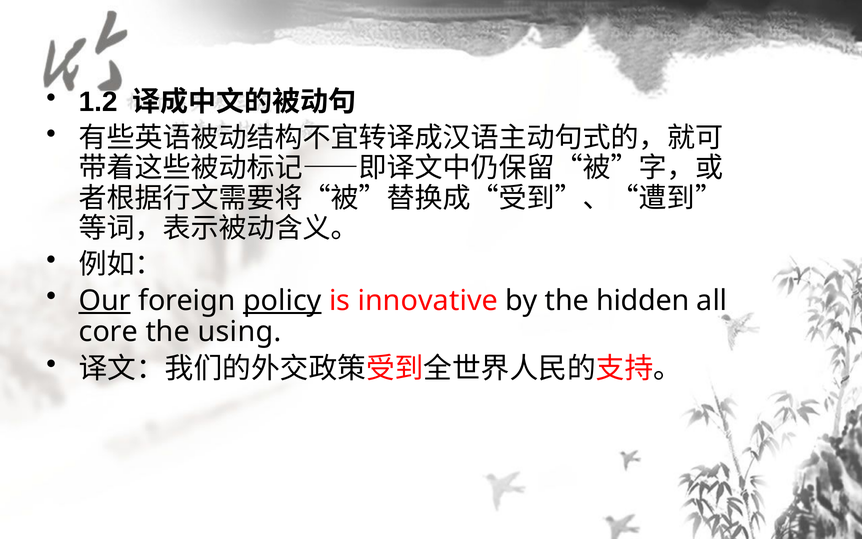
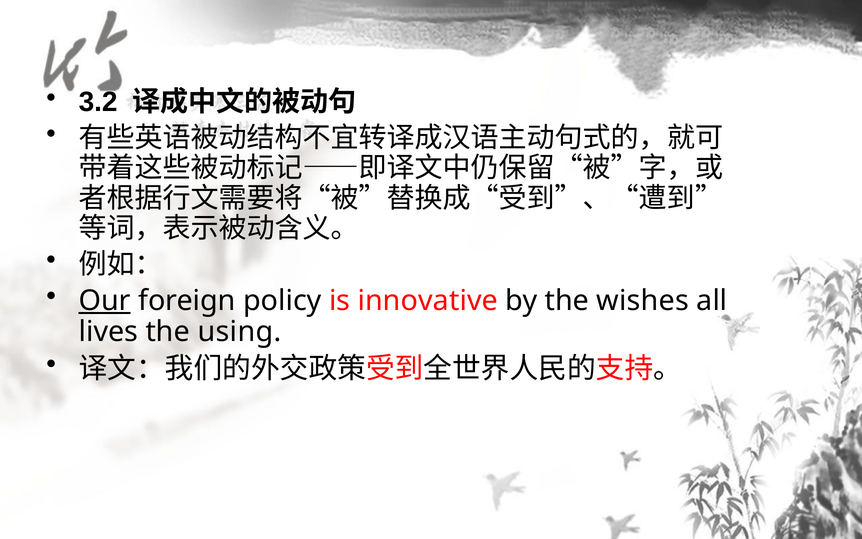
1.2: 1.2 -> 3.2 (98, 102)
policy underline: present -> none (282, 301)
hidden: hidden -> wishes (643, 301)
core: core -> lives (108, 332)
